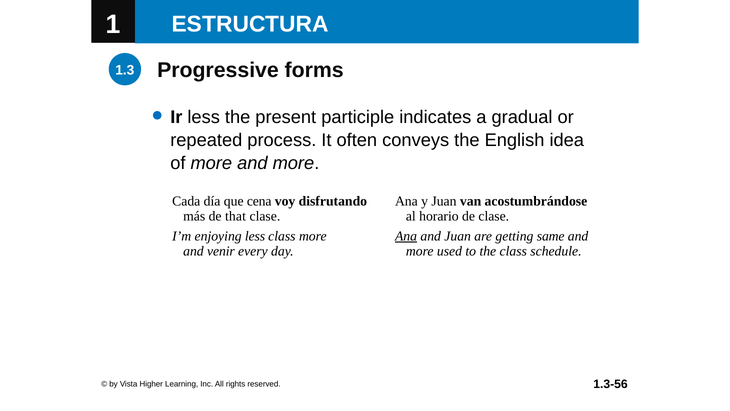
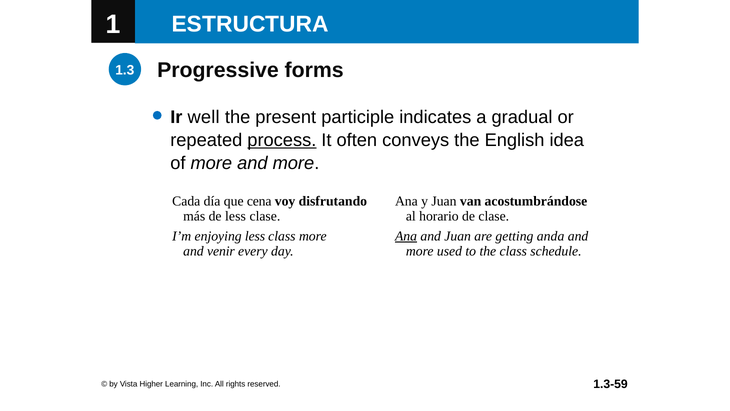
Ir less: less -> well (204, 117)
process underline: none -> present (282, 140)
de that: that -> less (235, 216)
same: same -> anda (551, 236)
1.3-56: 1.3-56 -> 1.3-59 (610, 384)
